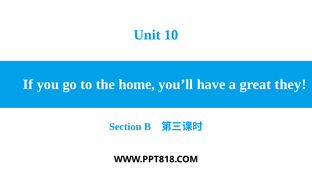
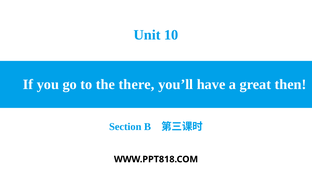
home: home -> there (137, 85)
they: they -> then (291, 85)
